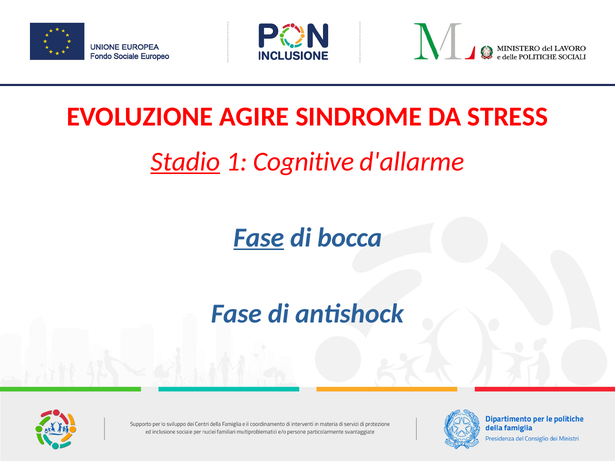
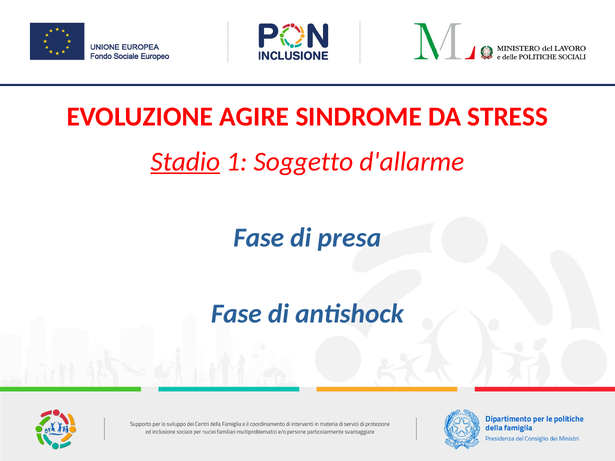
Cognitive: Cognitive -> Soggetto (303, 162)
Fase underline: present -> none (259, 238)
bocca: bocca -> presa (349, 238)
